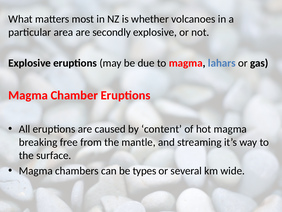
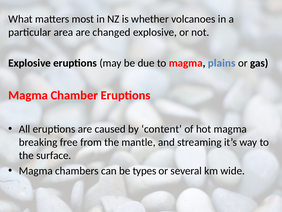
secondly: secondly -> changed (112, 32)
lahars: lahars -> plains (222, 63)
